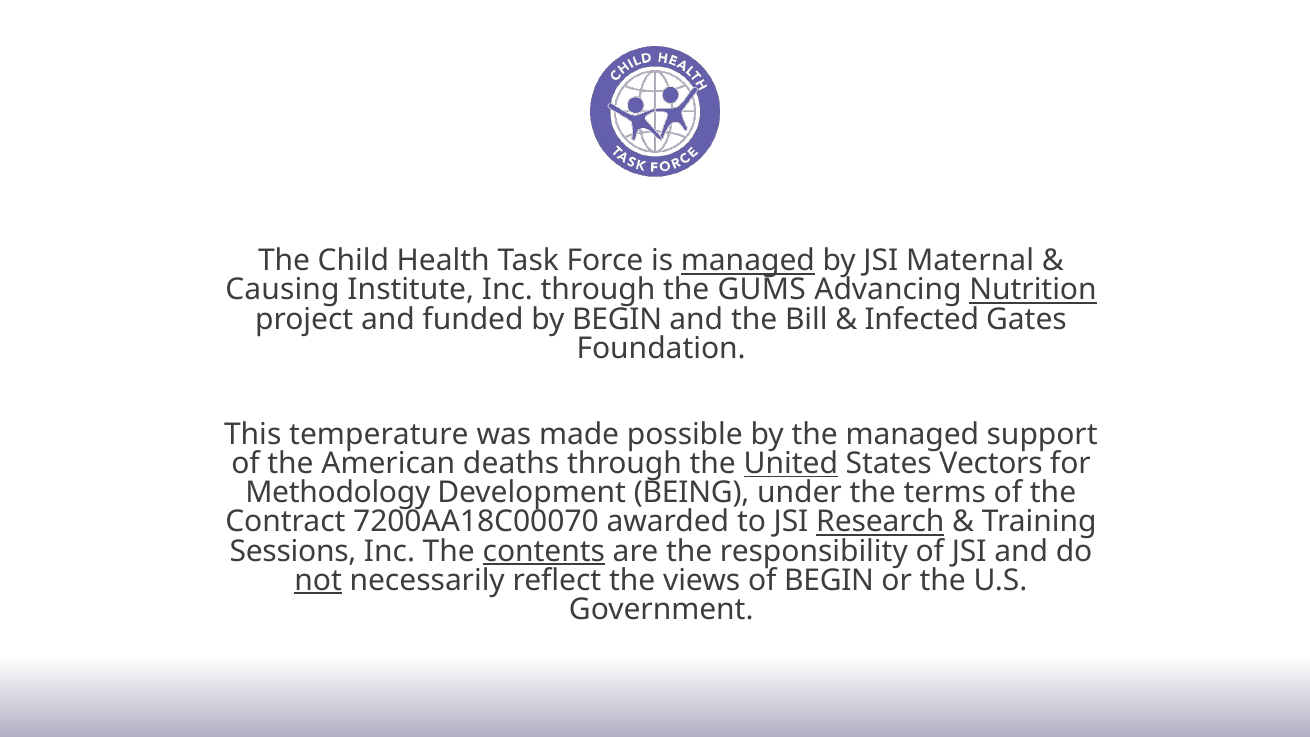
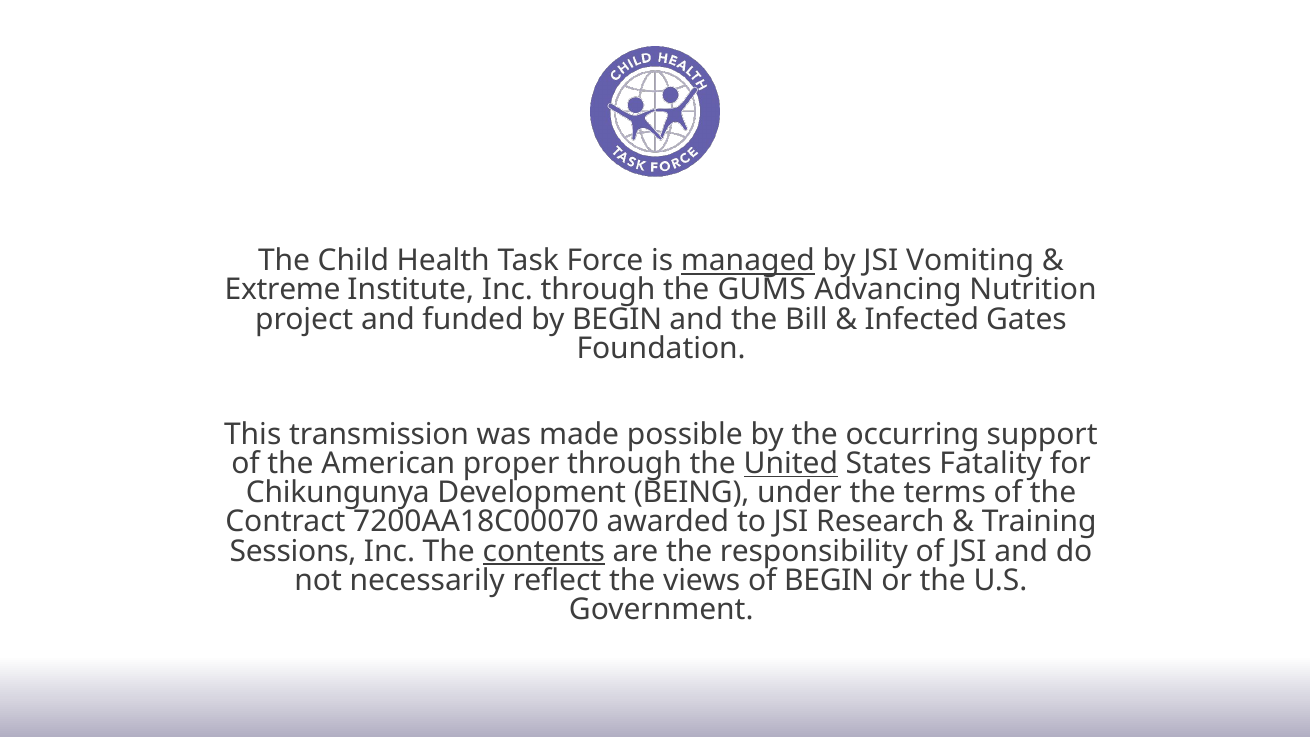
Maternal: Maternal -> Vomiting (970, 261)
Causing: Causing -> Extreme (283, 290)
Nutrition underline: present -> none (1033, 290)
temperature: temperature -> transmission (379, 434)
the managed: managed -> occurring (912, 434)
deaths: deaths -> proper (511, 464)
Vectors: Vectors -> Fatality (991, 464)
Methodology: Methodology -> Chikungunya (338, 493)
Research underline: present -> none (880, 522)
not underline: present -> none (318, 580)
